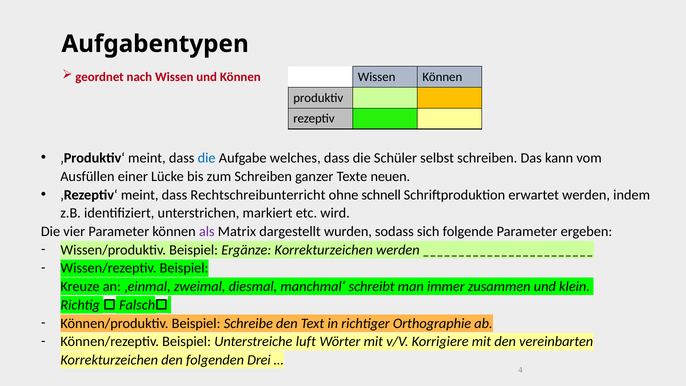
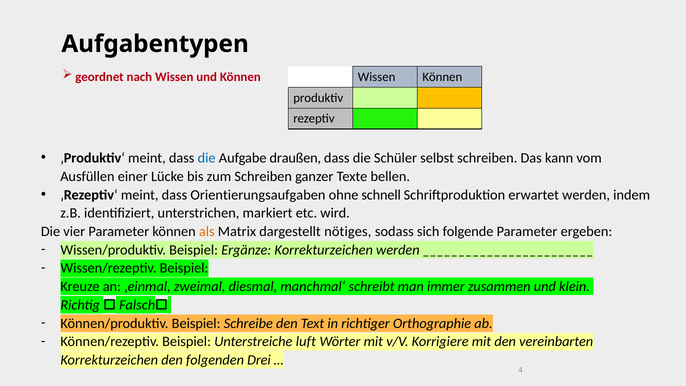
welches: welches -> draußen (295, 158)
neuen: neuen -> bellen (390, 176)
Rechtschreibunterricht: Rechtschreibunterricht -> Orientierungsaufgaben (258, 195)
als colour: purple -> orange (207, 231)
wurden: wurden -> nötiges (348, 231)
